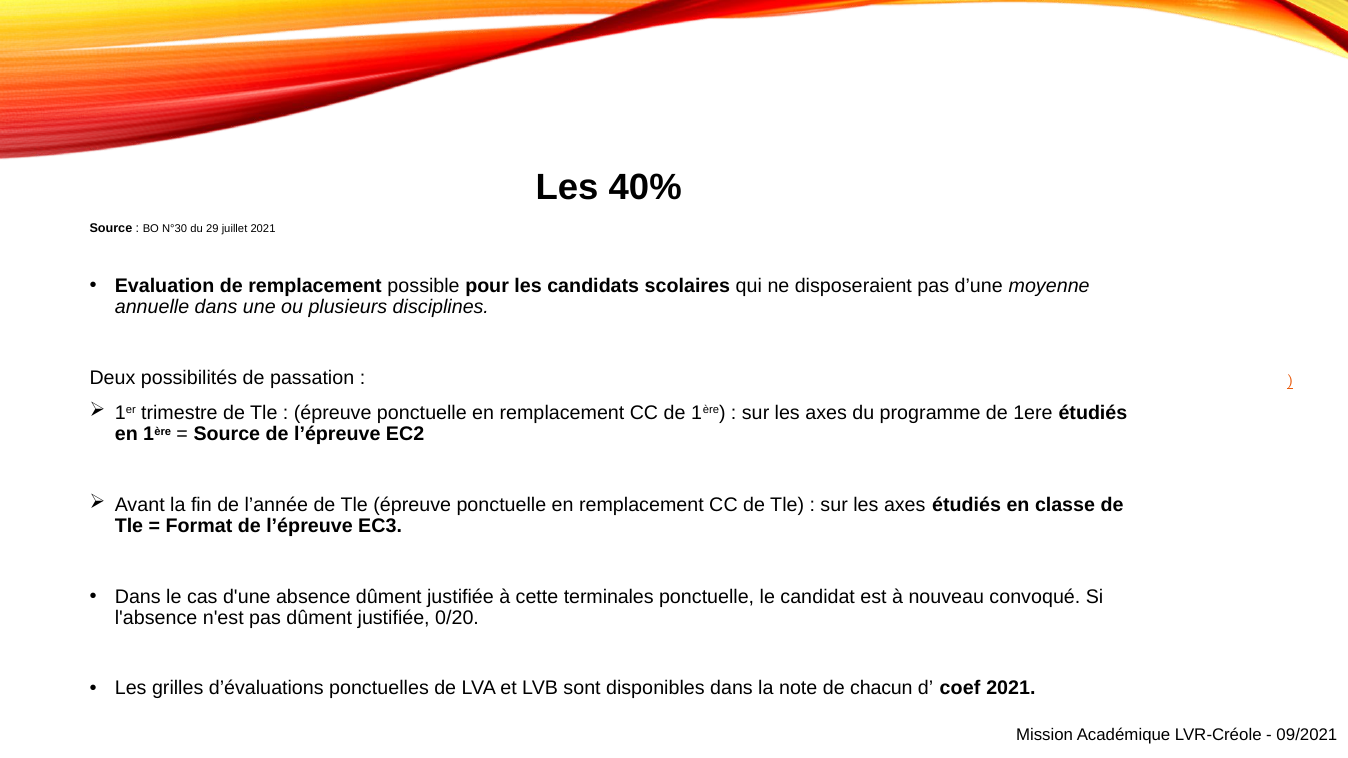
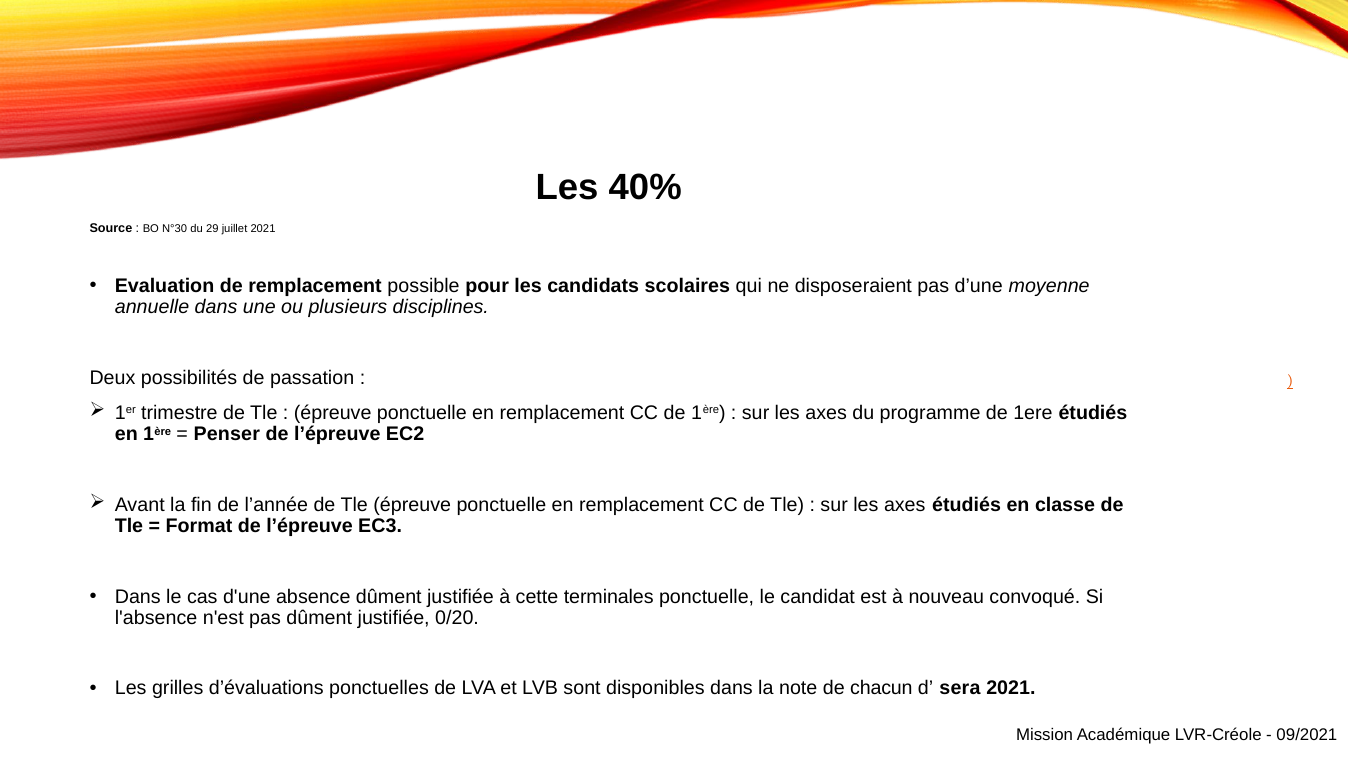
Source: Source -> Penser (227, 434)
coef: coef -> sera (960, 689)
